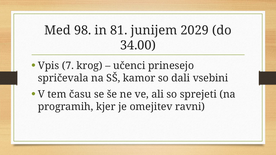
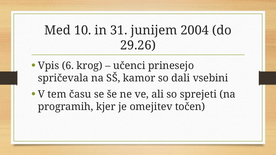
98: 98 -> 10 (83, 30)
81: 81 -> 31 (119, 30)
2029: 2029 -> 2004 (195, 30)
34.00: 34.00 -> 29.26 (138, 45)
7: 7 -> 6 (68, 66)
ravni: ravni -> točen (190, 107)
